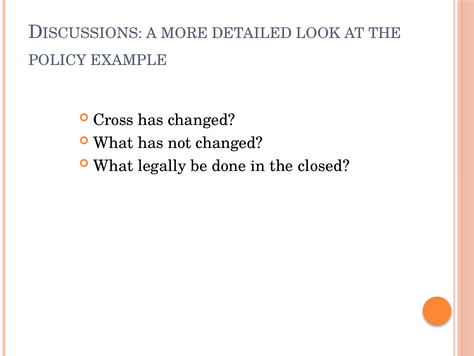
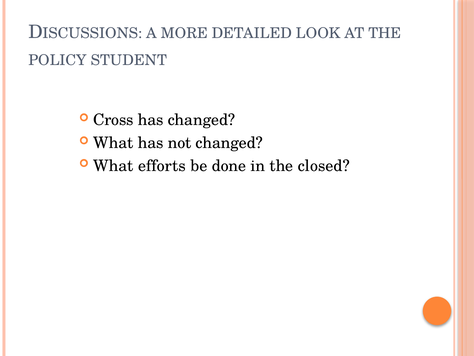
EXAMPLE: EXAMPLE -> STUDENT (129, 60)
legally: legally -> efforts (162, 166)
